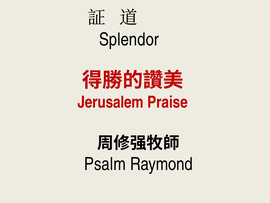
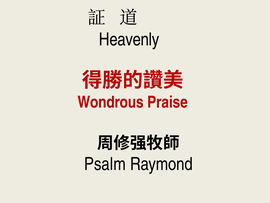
Splendor: Splendor -> Heavenly (129, 39)
Jerusalem: Jerusalem -> Wondrous (111, 102)
